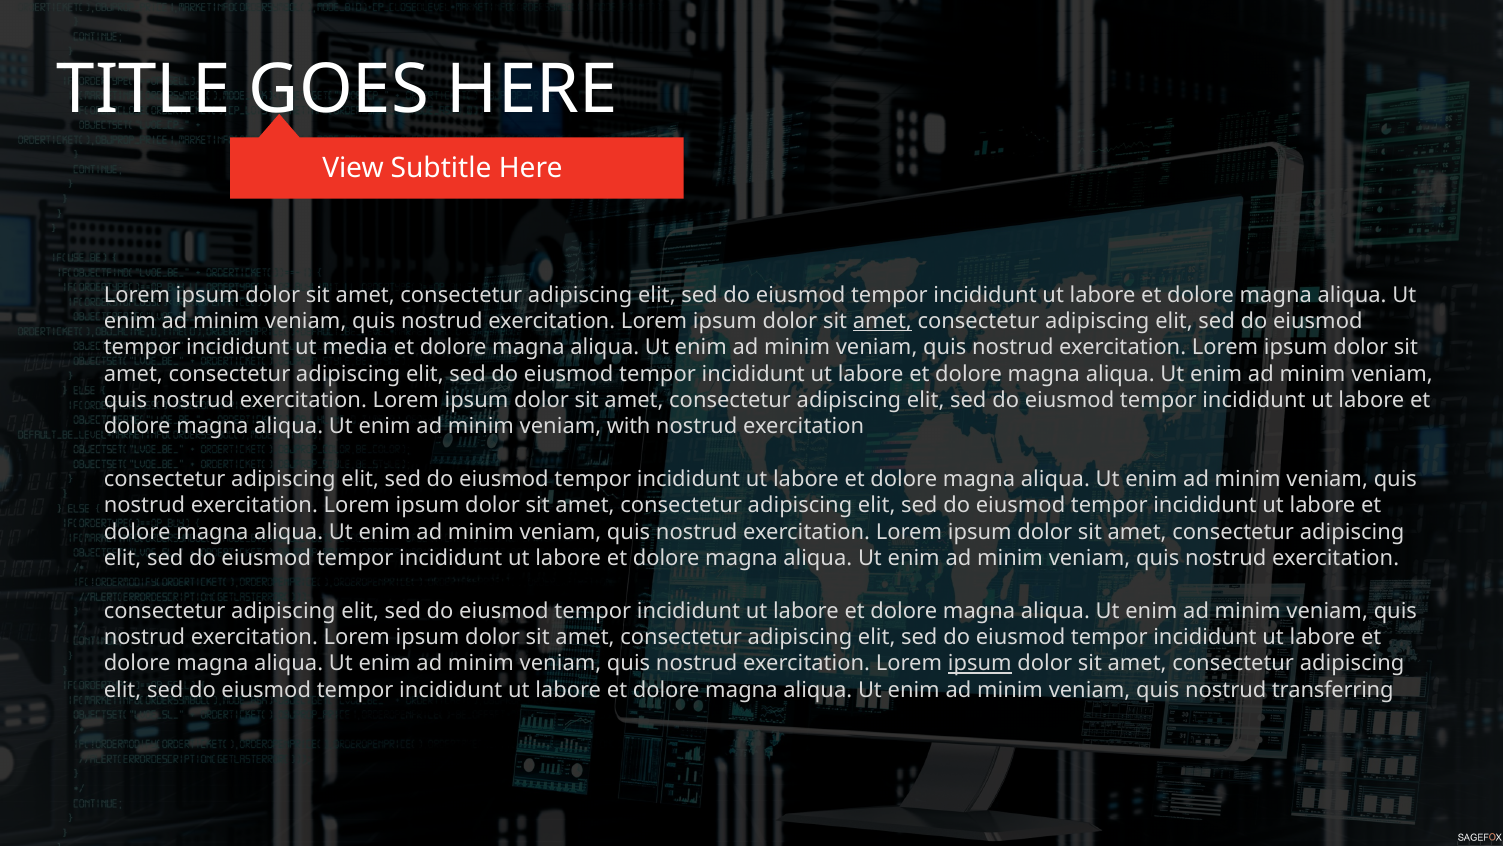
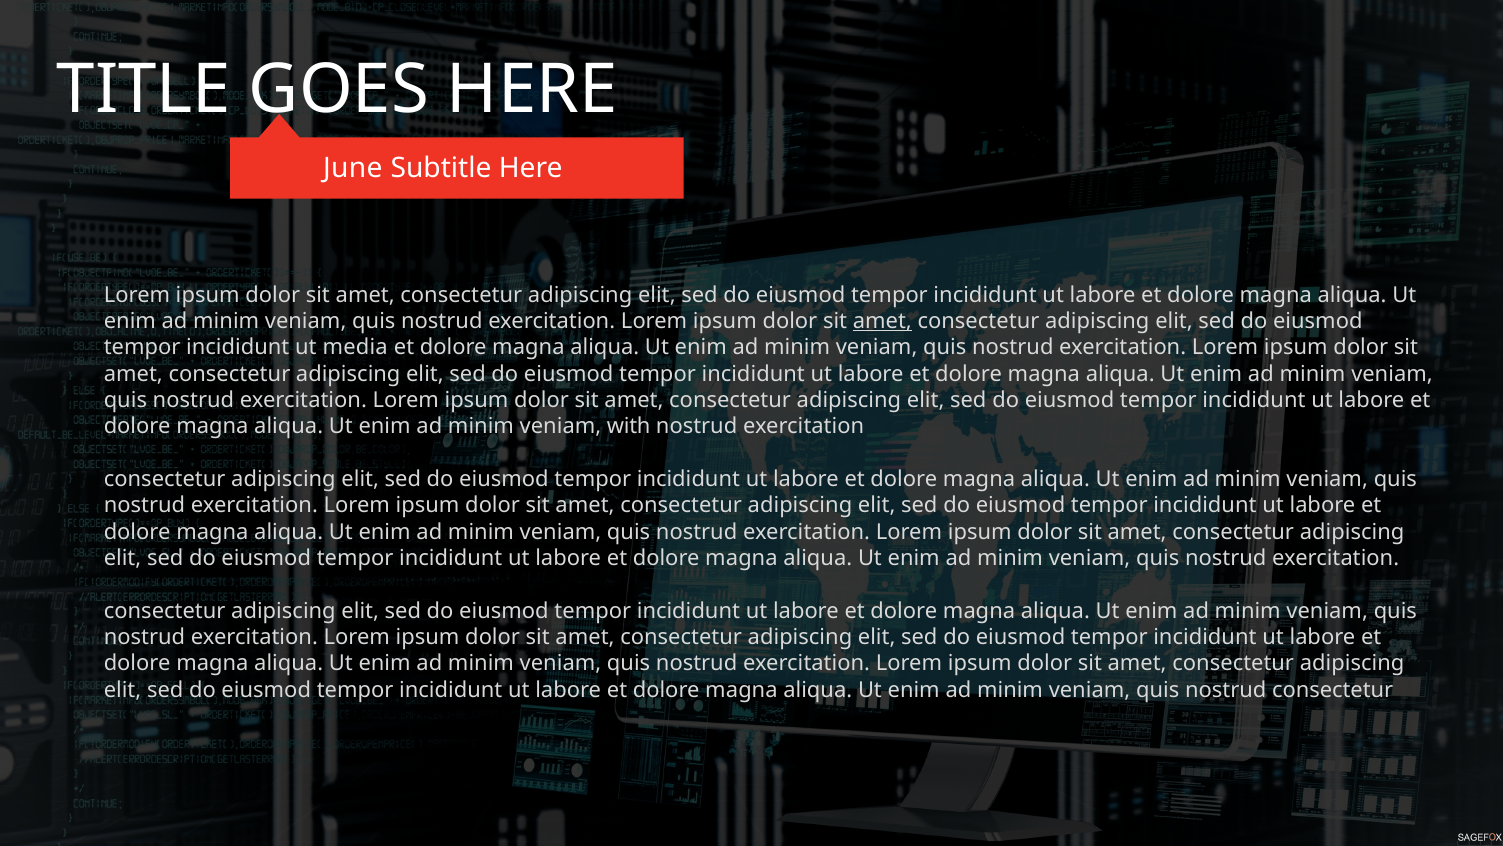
View: View -> June (353, 168)
ipsum underline: present -> none (980, 663)
nostrud transferring: transferring -> consectetur (1333, 690)
